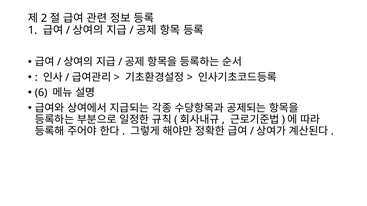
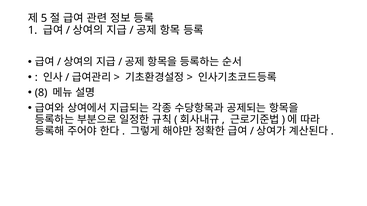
2: 2 -> 5 (44, 18)
6: 6 -> 8 (41, 93)
